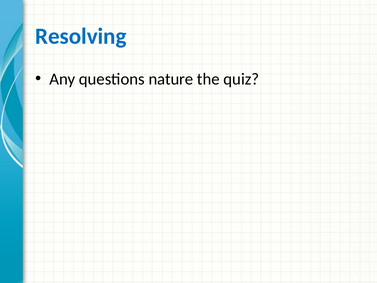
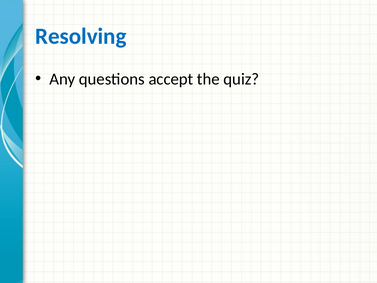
nature: nature -> accept (171, 79)
